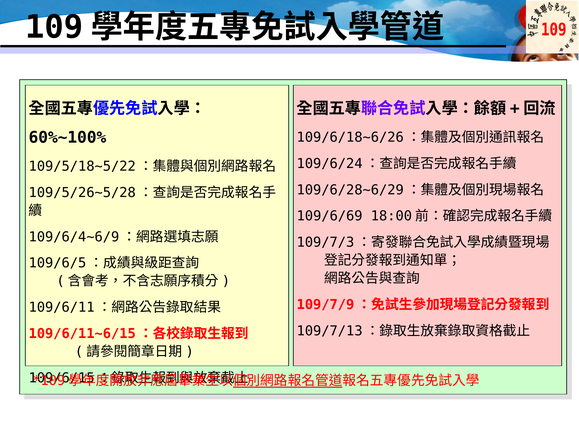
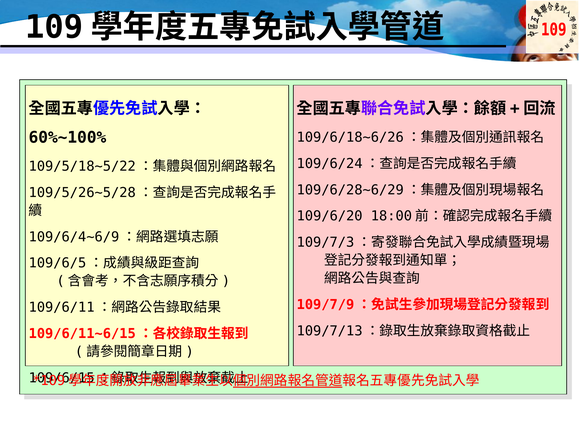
109/6/69: 109/6/69 -> 109/6/20 (330, 216)
